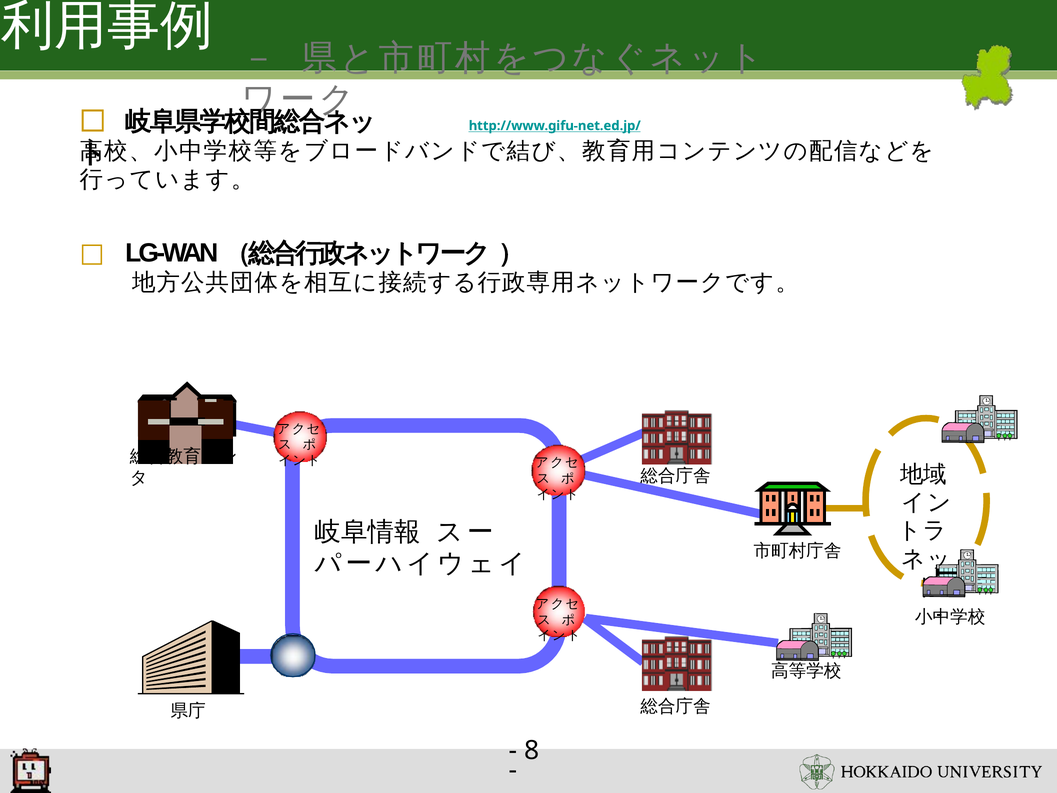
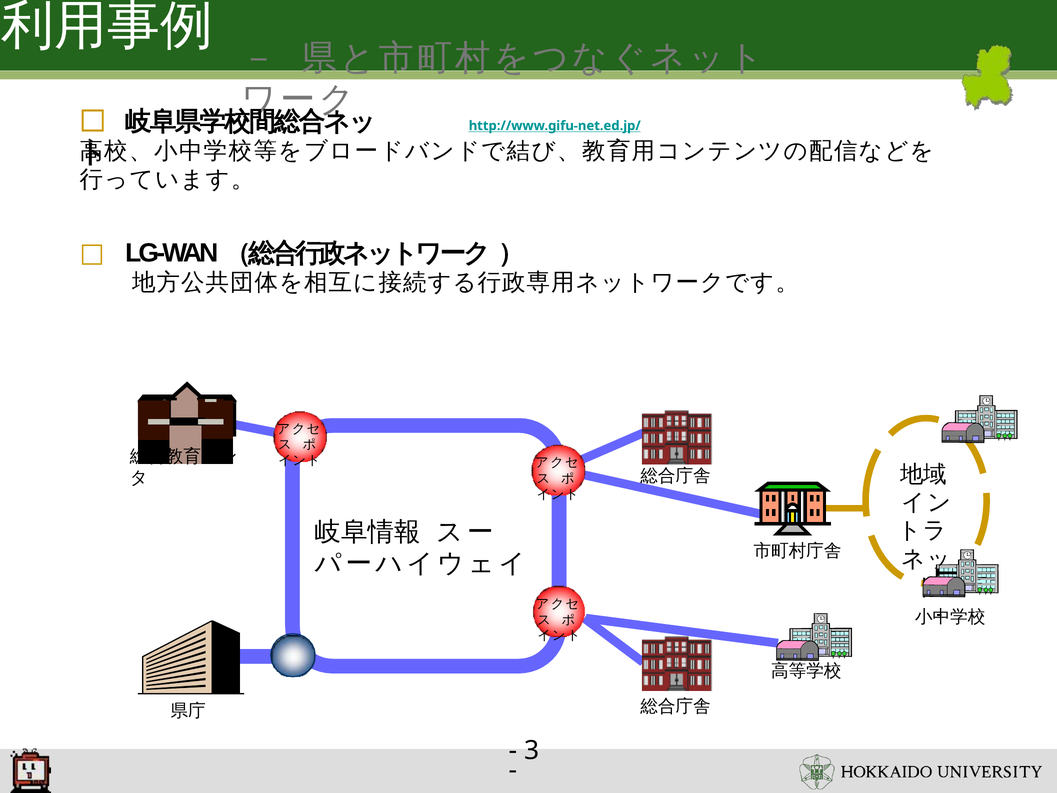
8: 8 -> 3 (532, 750)
